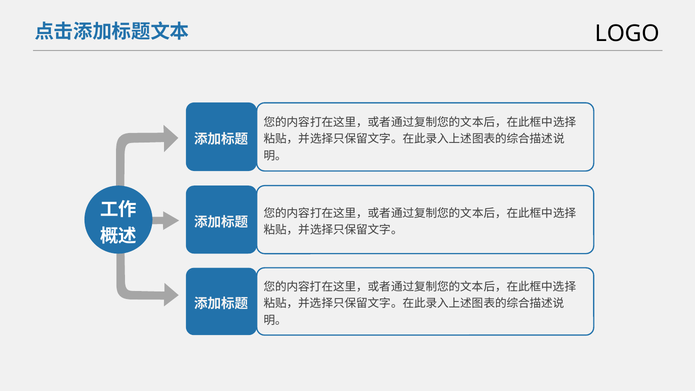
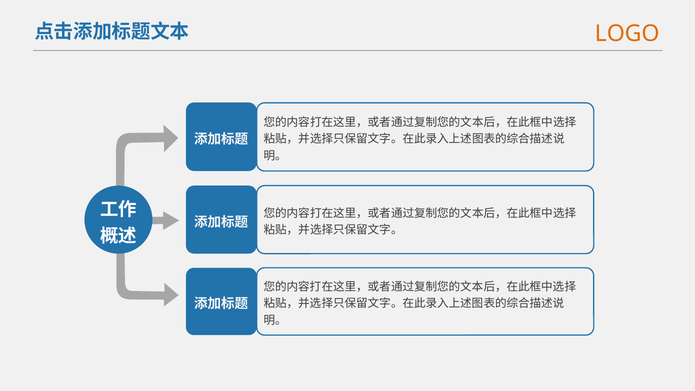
LOGO colour: black -> orange (627, 34)
